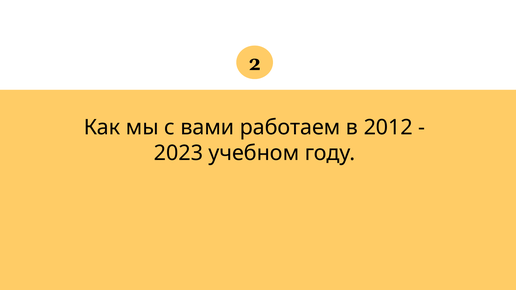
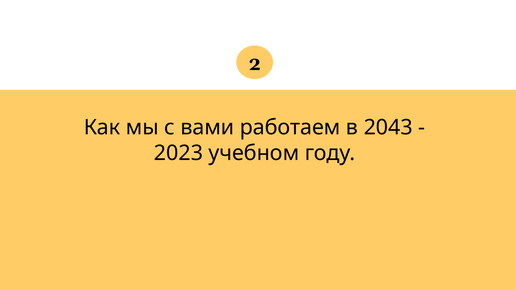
2012: 2012 -> 2043 (388, 128)
